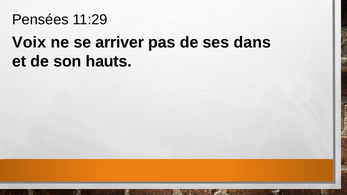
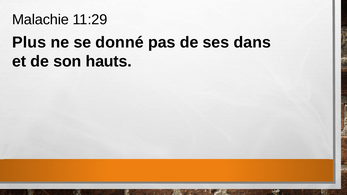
Pensées: Pensées -> Malachie (40, 20)
Voix: Voix -> Plus (29, 42)
arriver: arriver -> donné (120, 42)
